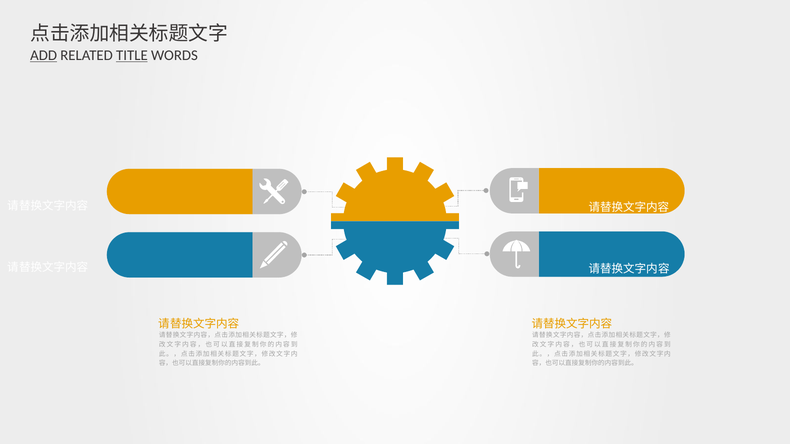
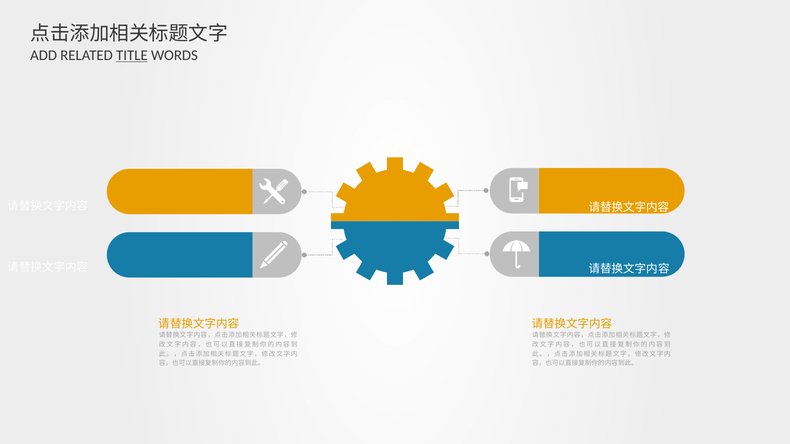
ADD underline: present -> none (44, 55)
